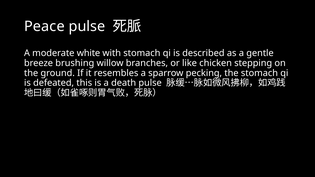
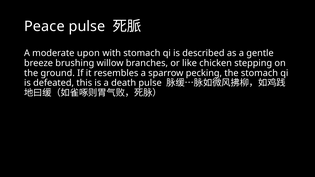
white: white -> upon (88, 53)
